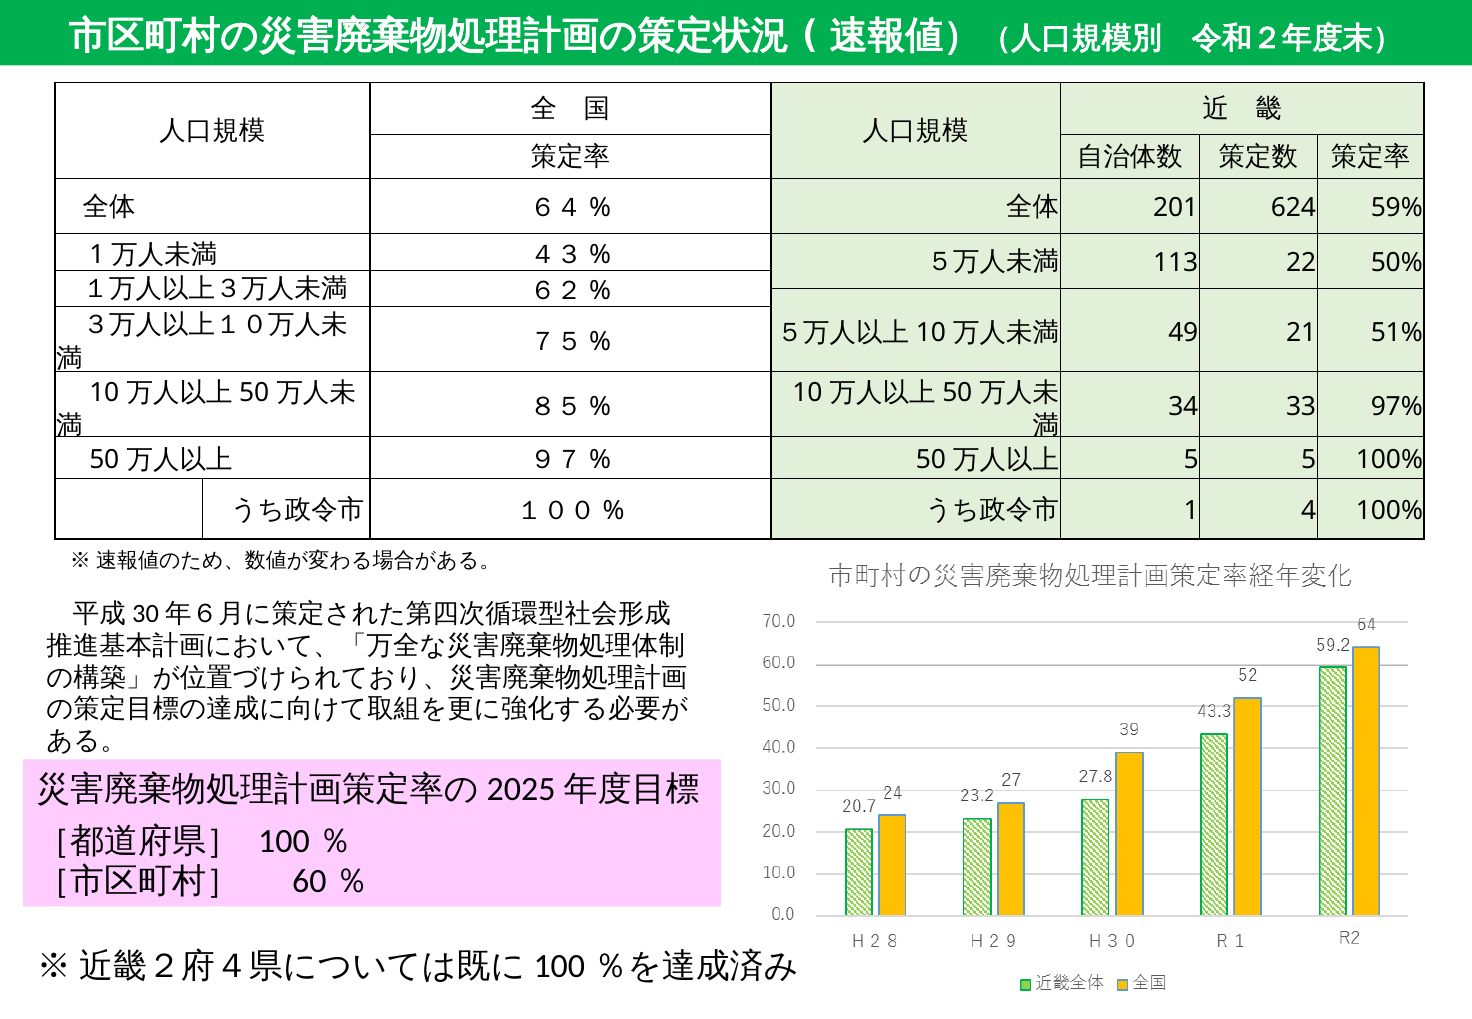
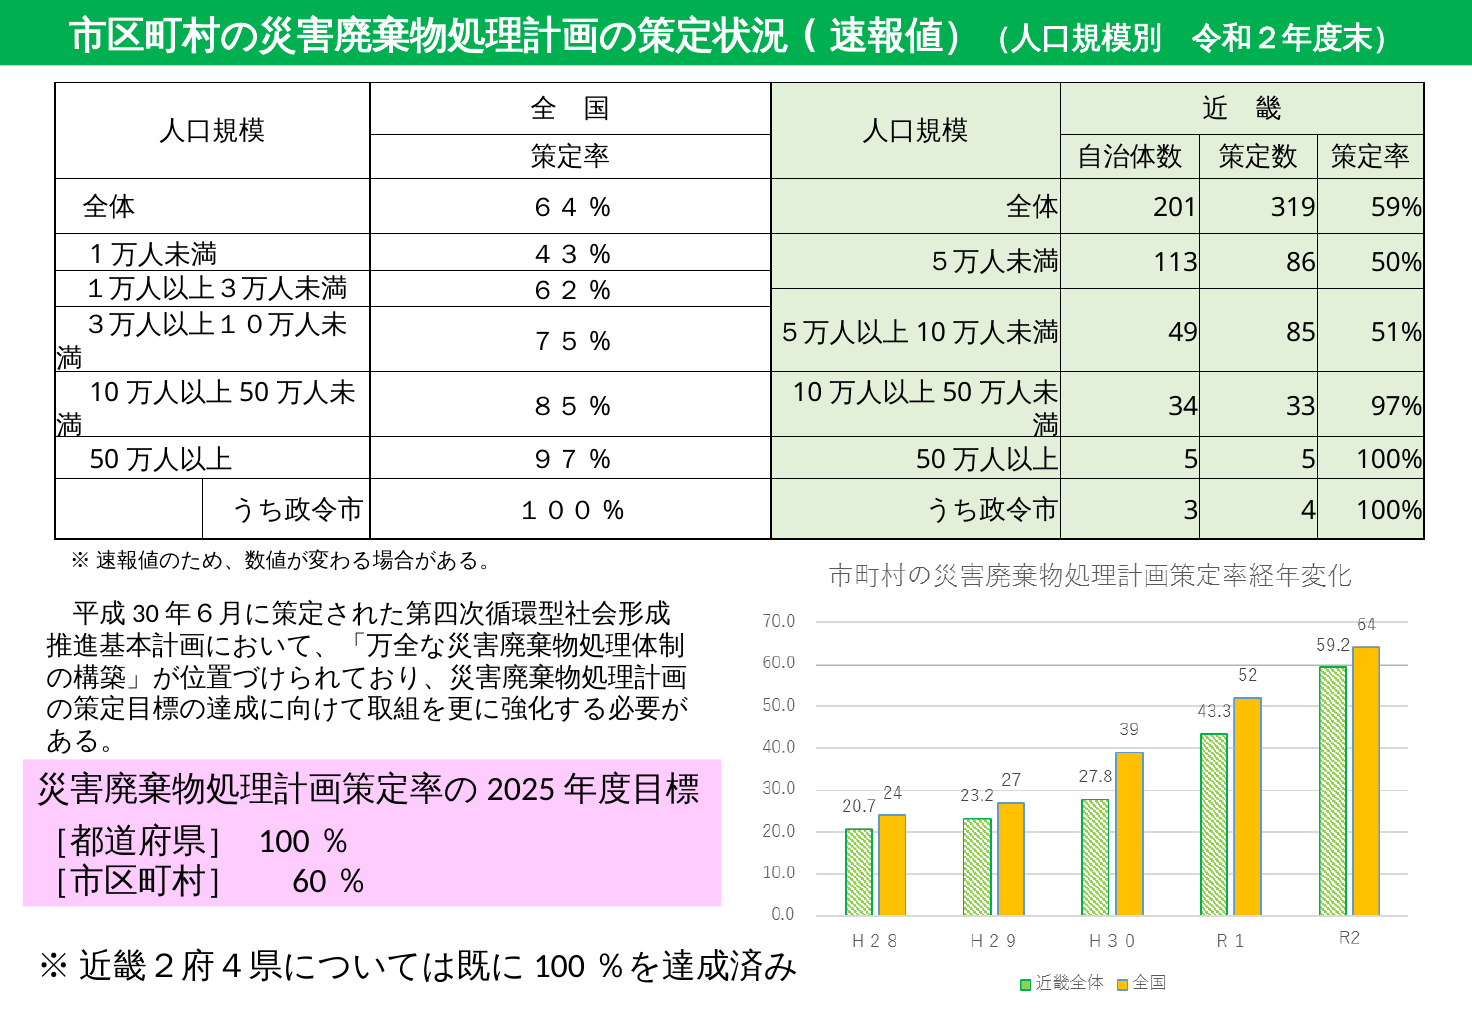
624: 624 -> 319 (1293, 208)
22: 22 -> 86 (1301, 263)
21: 21 -> 85 (1301, 332)
1: 1 -> 3 (1191, 511)
